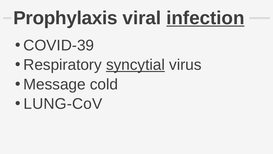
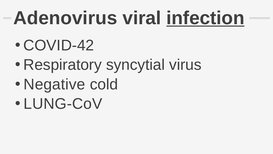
Prophylaxis: Prophylaxis -> Adenovirus (65, 18)
COVID-39: COVID-39 -> COVID-42 (59, 45)
syncytial underline: present -> none (135, 65)
Message: Message -> Negative (54, 84)
